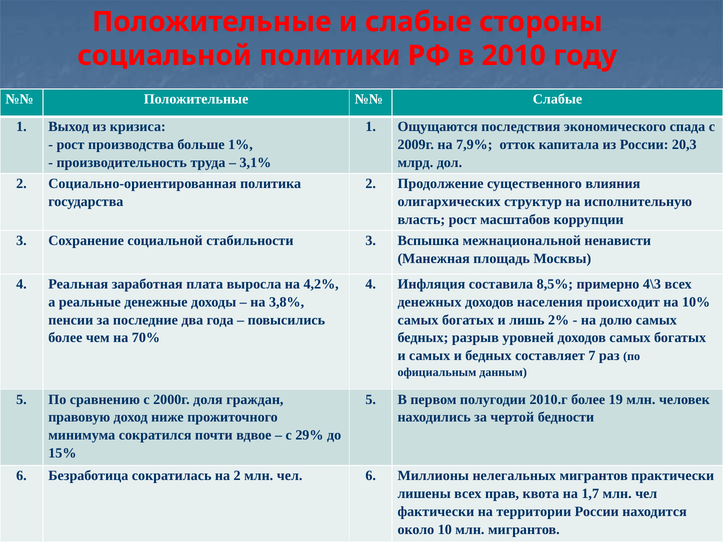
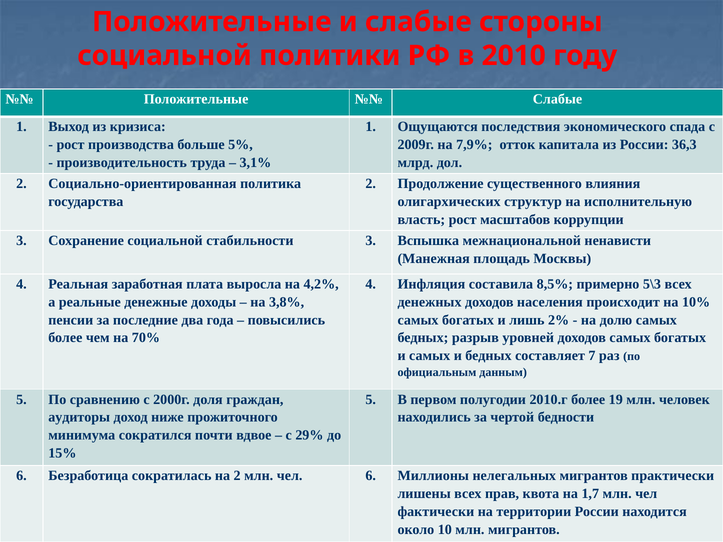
1%: 1% -> 5% (240, 145)
20,3: 20,3 -> 36,3 (684, 145)
4\3: 4\3 -> 5\3 (652, 284)
правовую: правовую -> аудиторы (79, 417)
